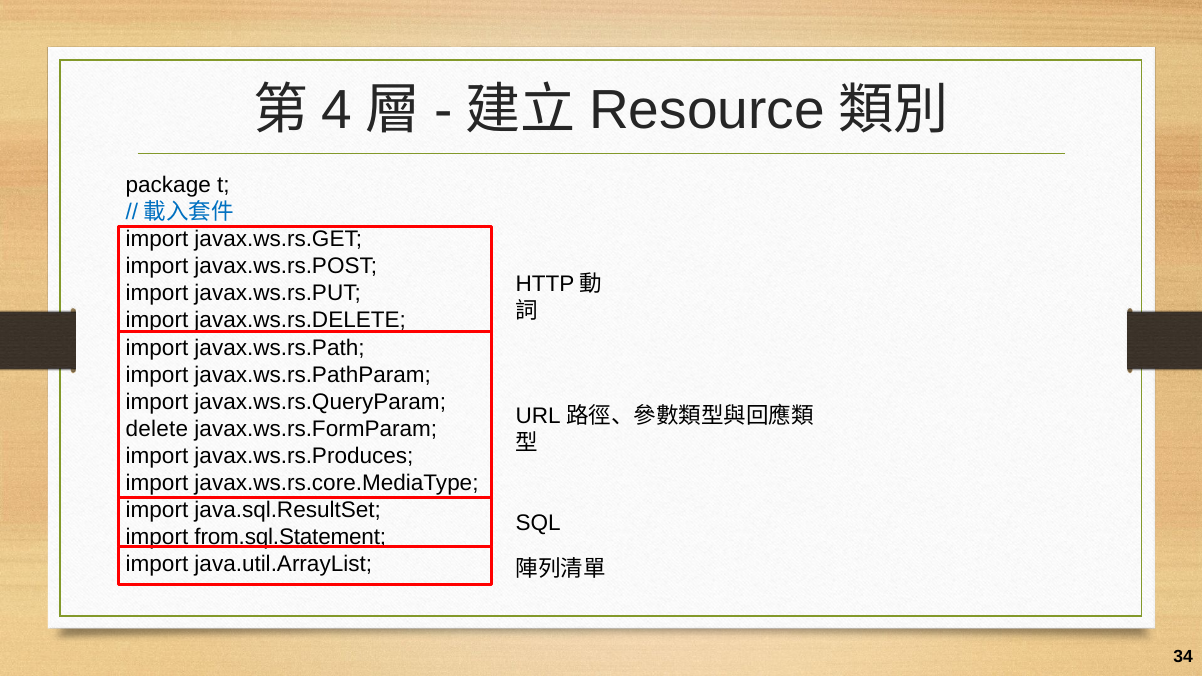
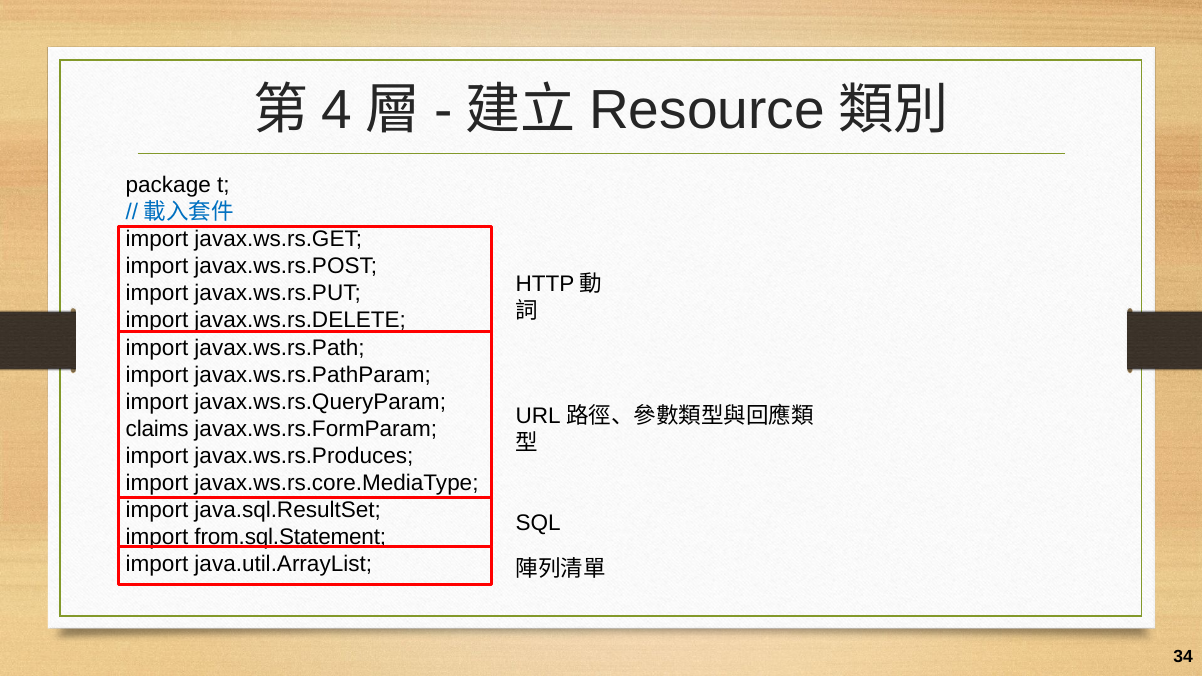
delete: delete -> claims (157, 429)
